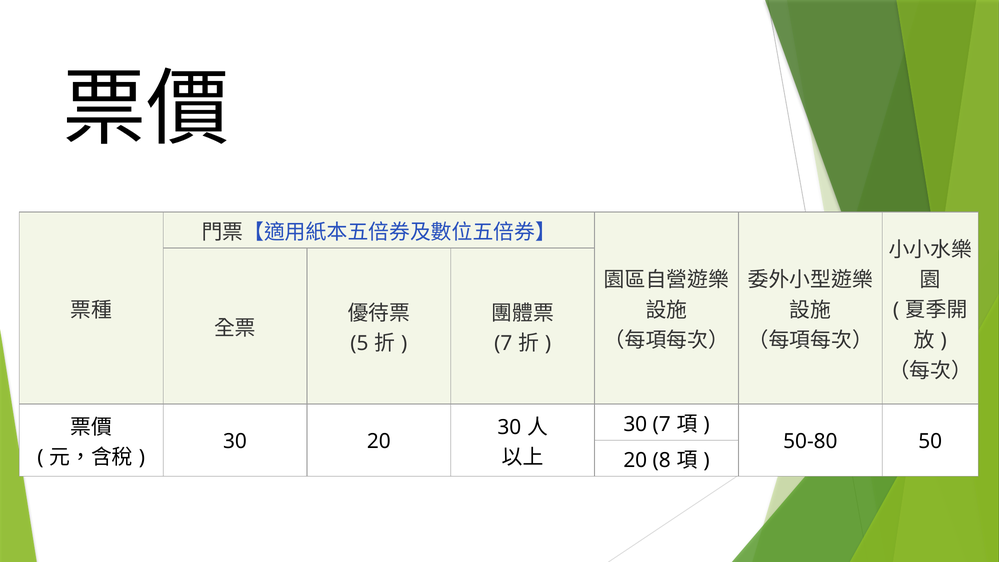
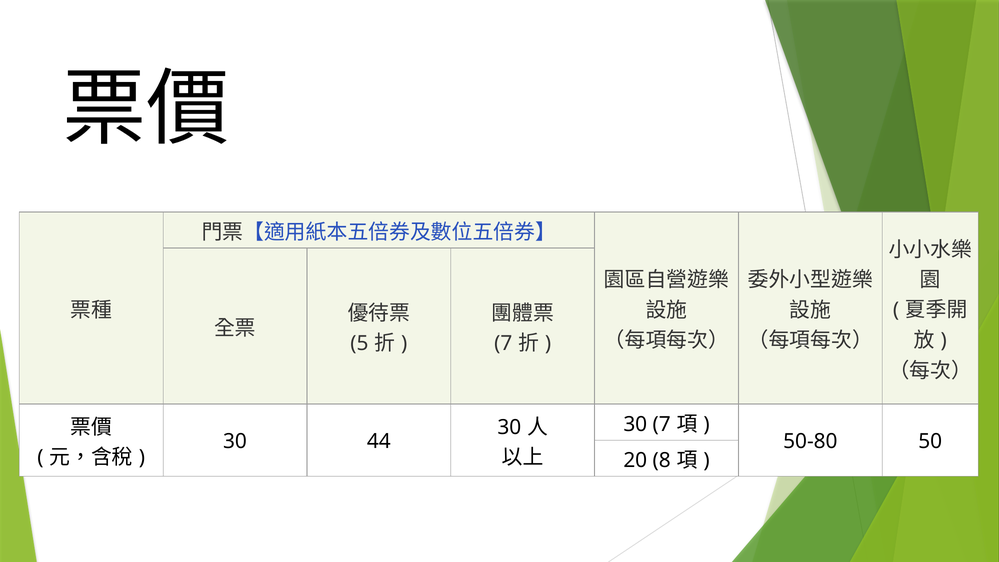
30 20: 20 -> 44 (379, 441)
